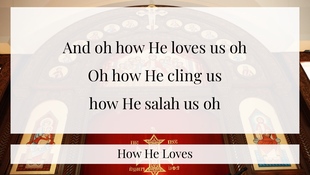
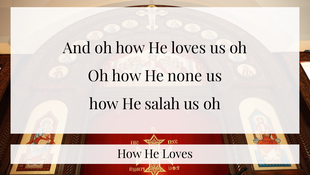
cling: cling -> none (185, 76)
